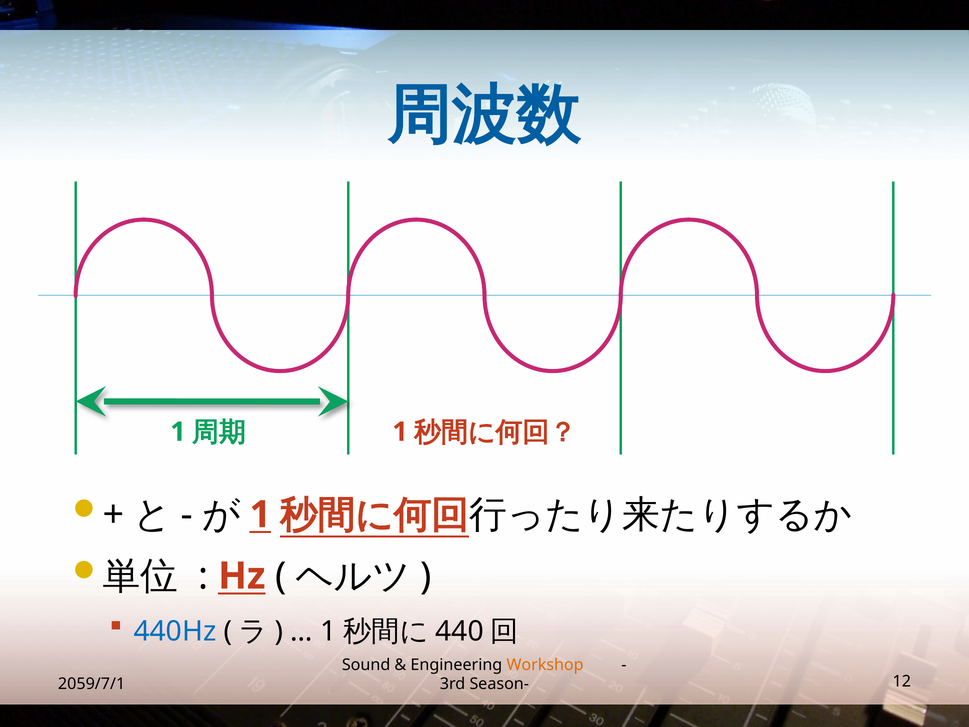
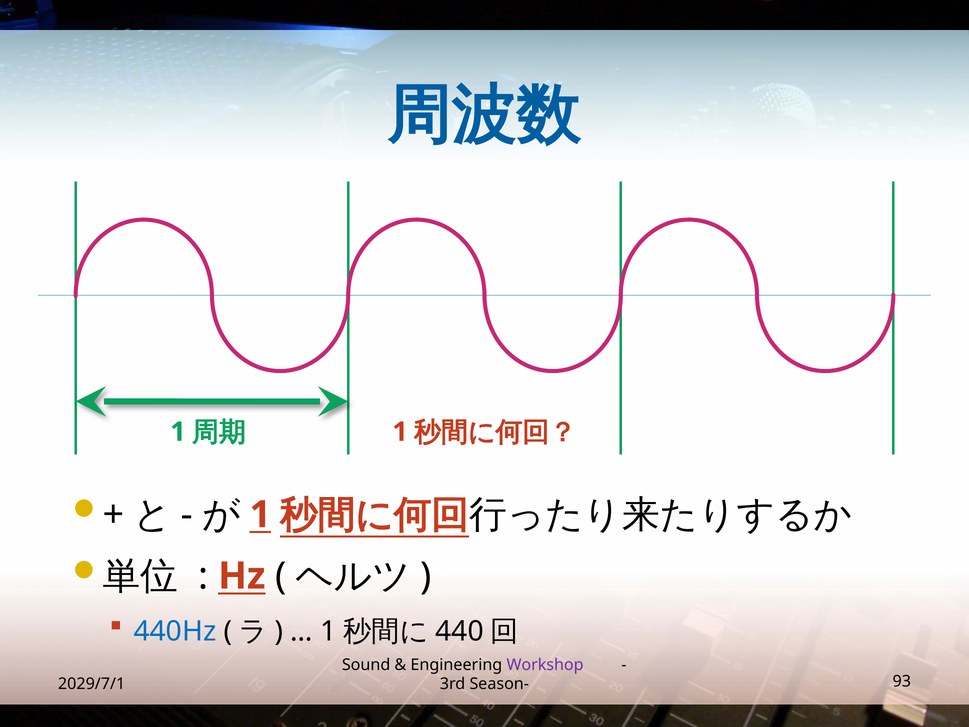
Workshop colour: orange -> purple (545, 665)
2059/7/1: 2059/7/1 -> 2029/7/1 (92, 684)
12: 12 -> 93 (902, 681)
